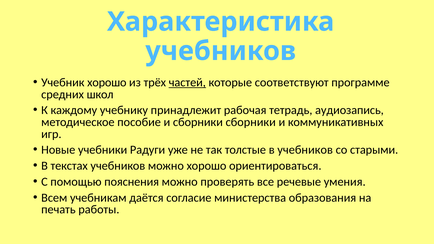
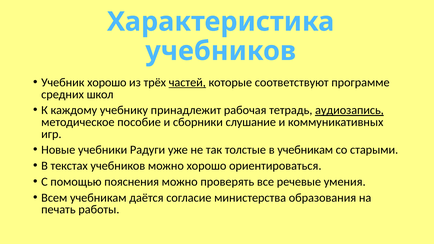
аудиозапись underline: none -> present (349, 110)
сборники сборники: сборники -> слушание (251, 122)
в учебников: учебников -> учебникам (305, 150)
